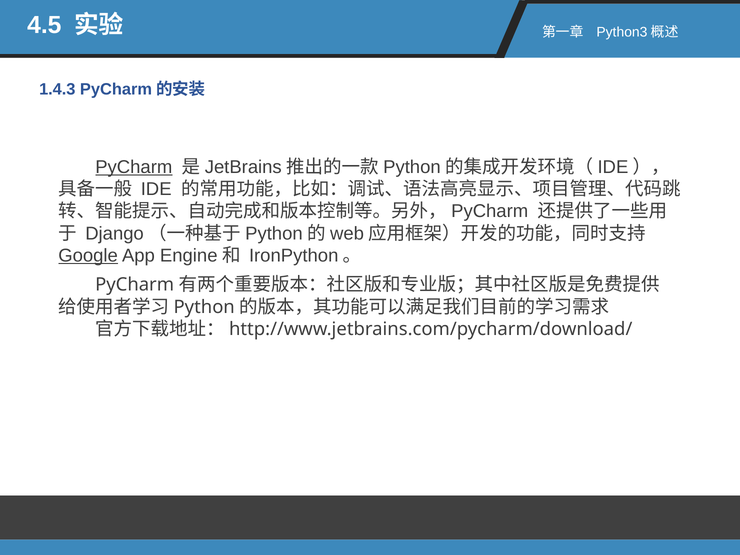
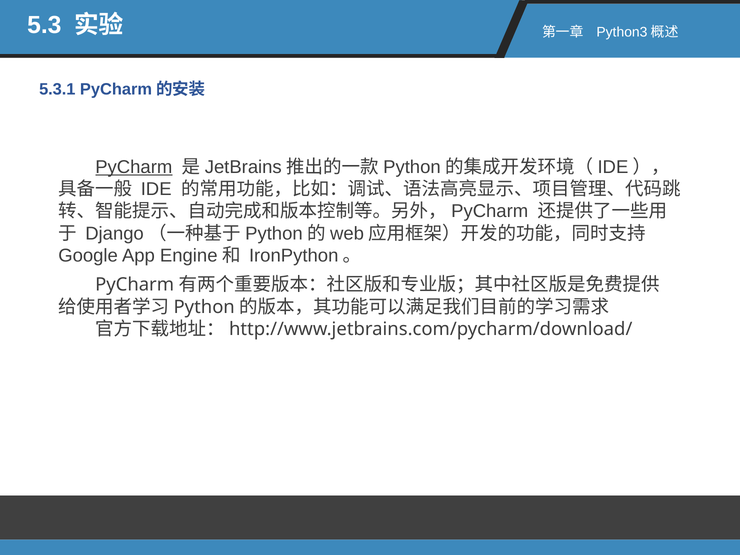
4.5: 4.5 -> 5.3 (44, 25)
1.4.3: 1.4.3 -> 5.3.1 (57, 89)
Google underline: present -> none (88, 256)
